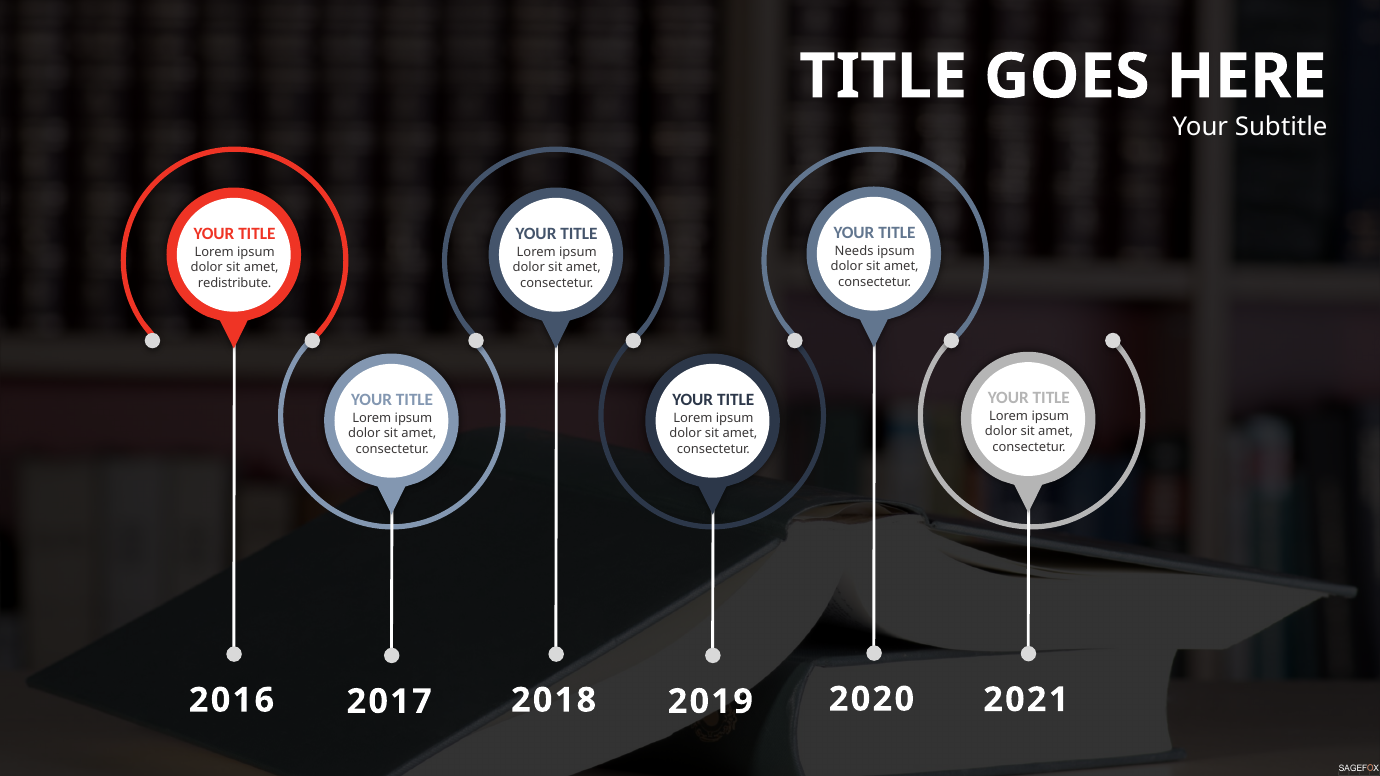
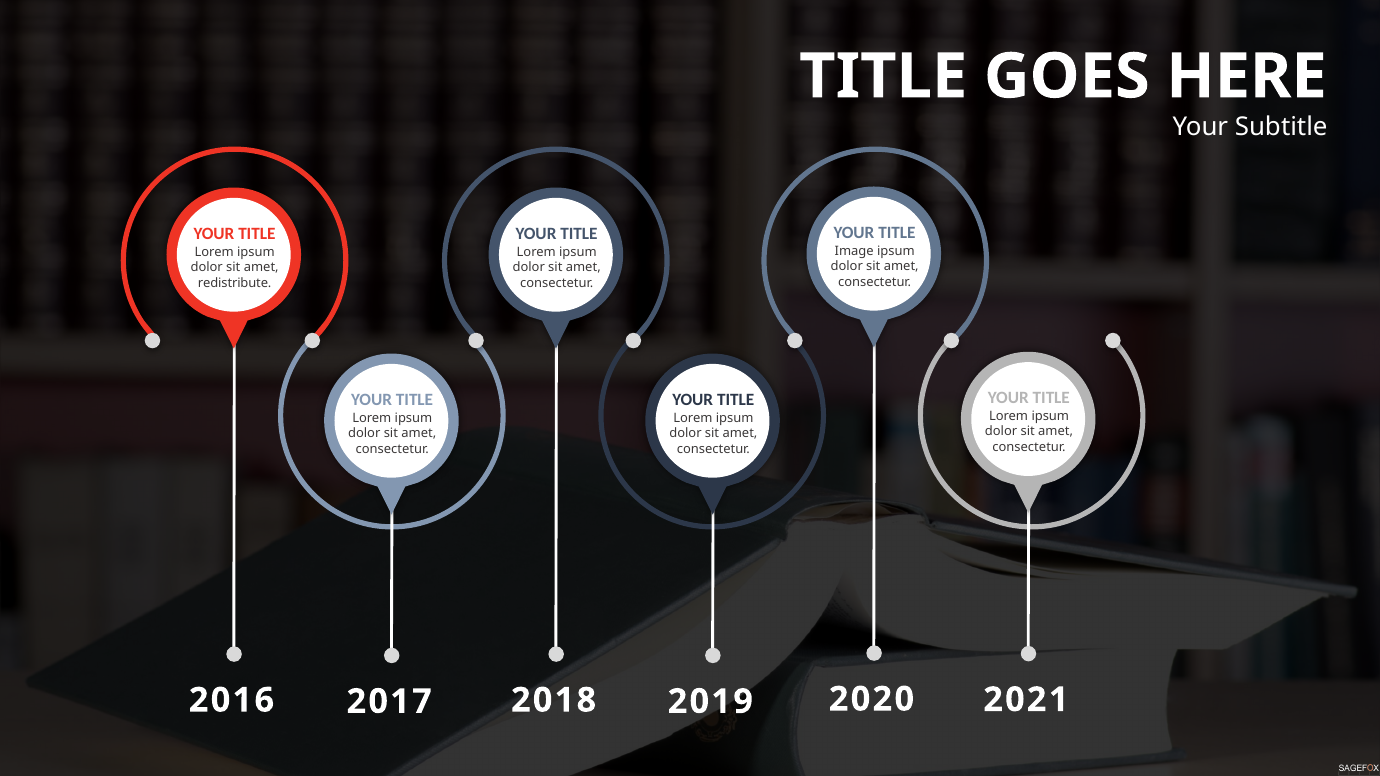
Needs: Needs -> Image (854, 251)
